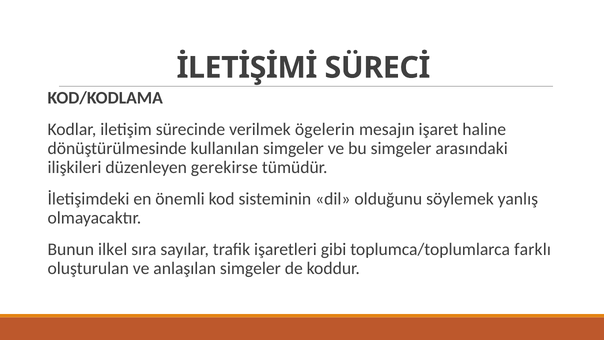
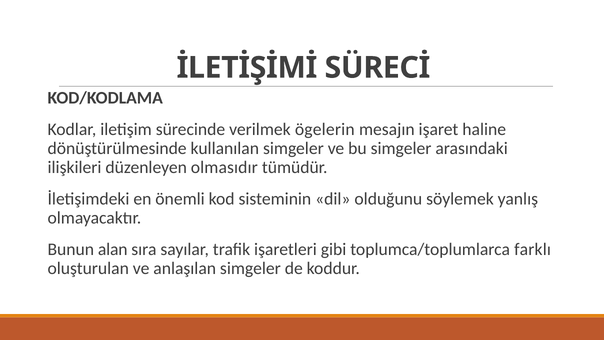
gerekirse: gerekirse -> olmasıdır (224, 167)
ilkel: ilkel -> alan (113, 249)
